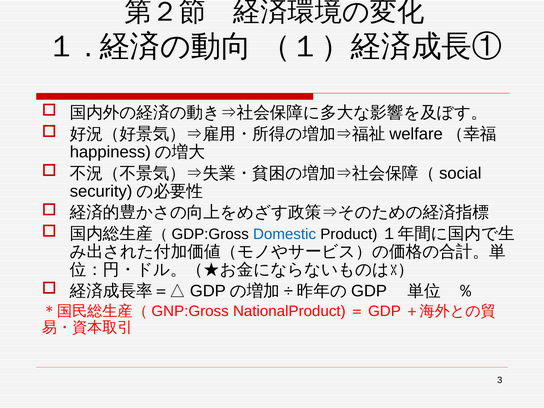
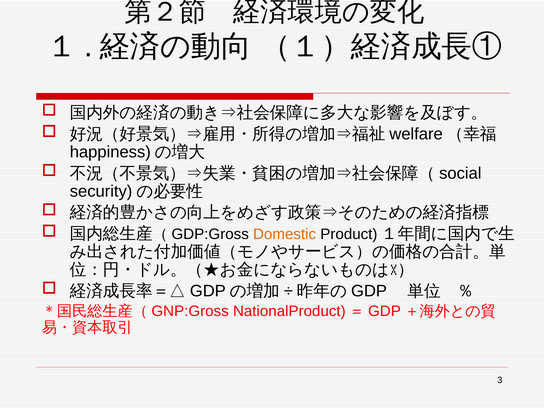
Domestic colour: blue -> orange (285, 234)
